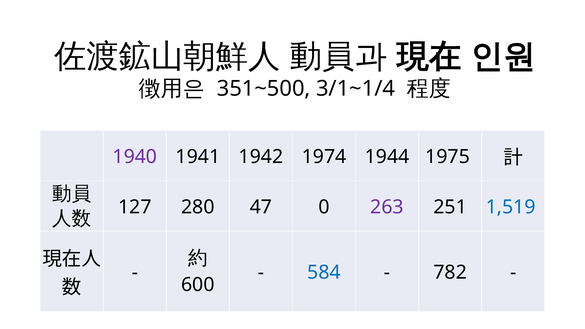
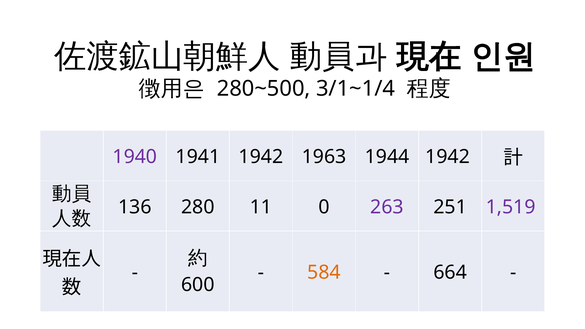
351~500: 351~500 -> 280~500 (264, 89)
1974: 1974 -> 1963 (324, 157)
1944 1975: 1975 -> 1942 (448, 157)
127: 127 -> 136 (135, 207)
47: 47 -> 11 (261, 207)
1,519 colour: blue -> purple (511, 207)
584 colour: blue -> orange (324, 272)
782: 782 -> 664 (450, 272)
